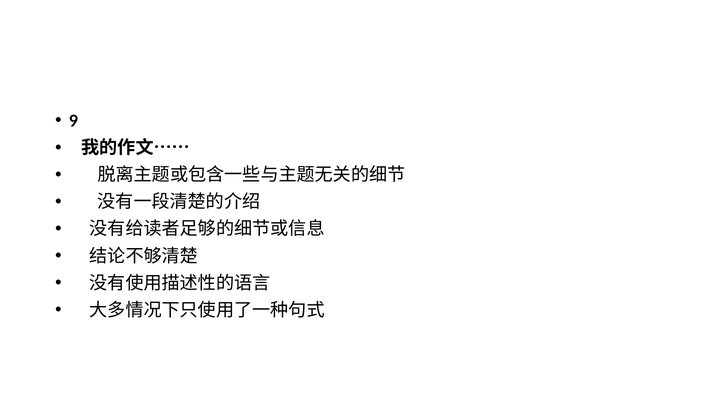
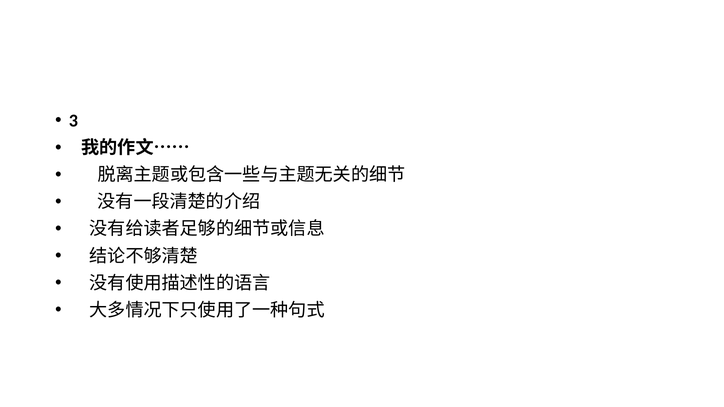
9: 9 -> 3 (73, 121)
